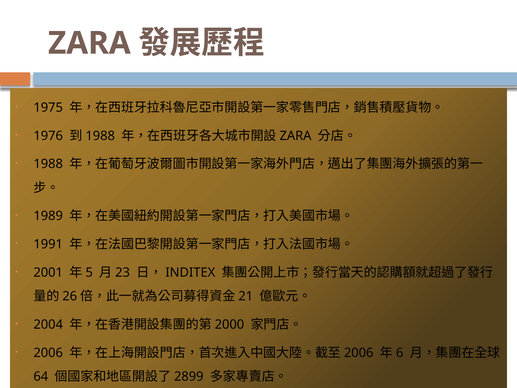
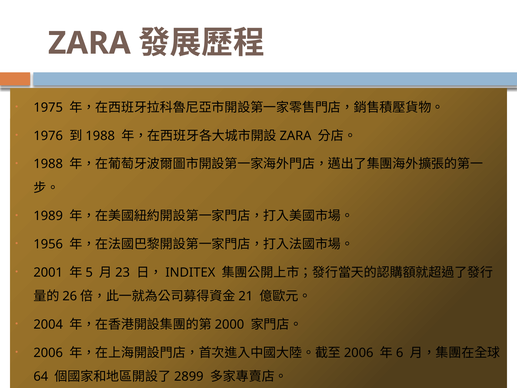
1991: 1991 -> 1956 (48, 244)
